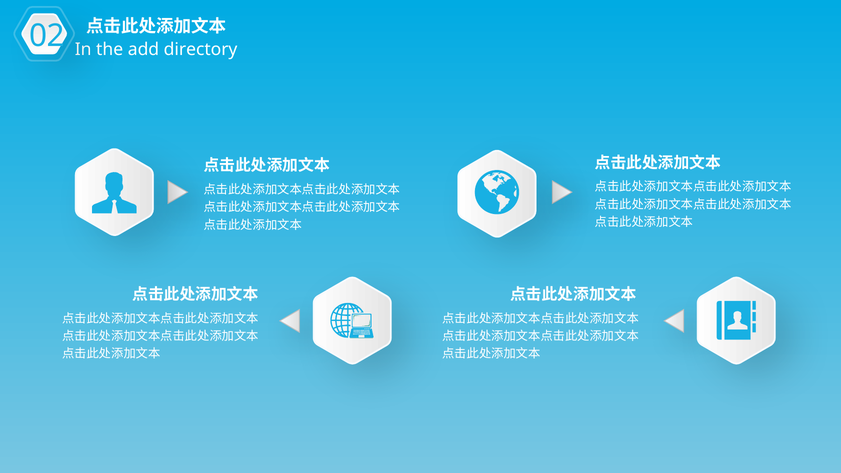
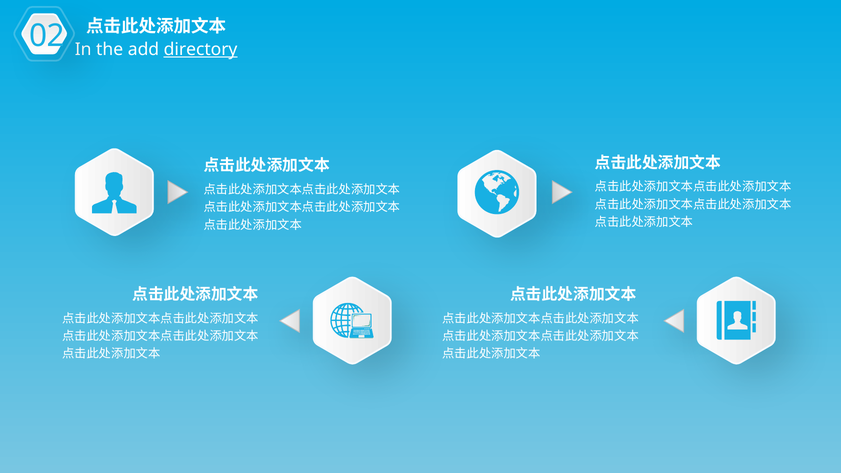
directory underline: none -> present (201, 49)
